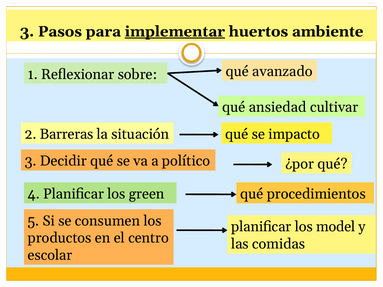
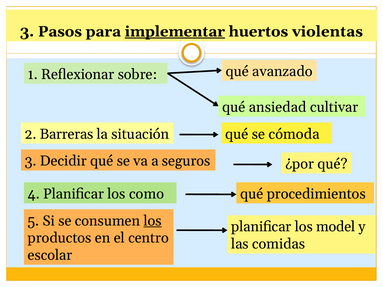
ambiente: ambiente -> violentas (328, 32)
impacto: impacto -> cómoda (294, 134)
político: político -> seguros (186, 161)
green: green -> como (147, 194)
los underline: none -> present (153, 221)
